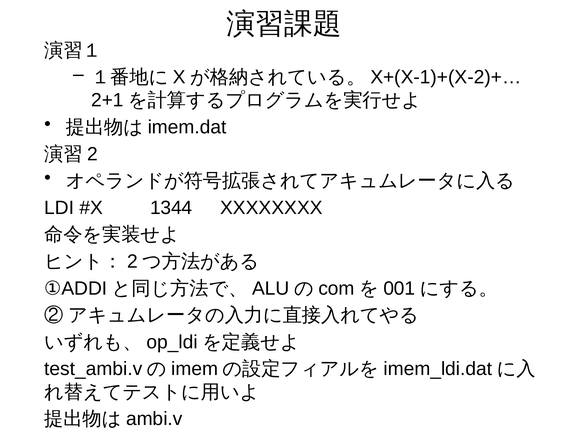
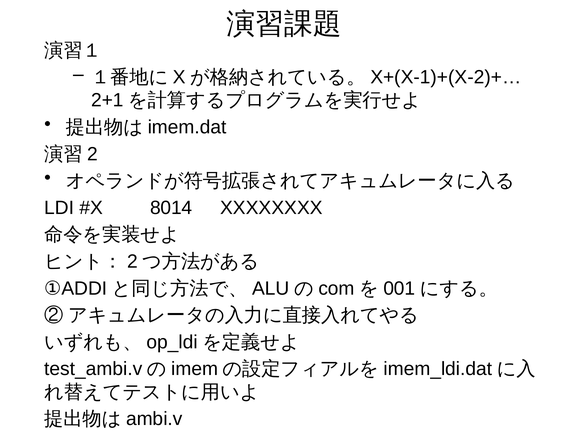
1344: 1344 -> 8014 (171, 208)
